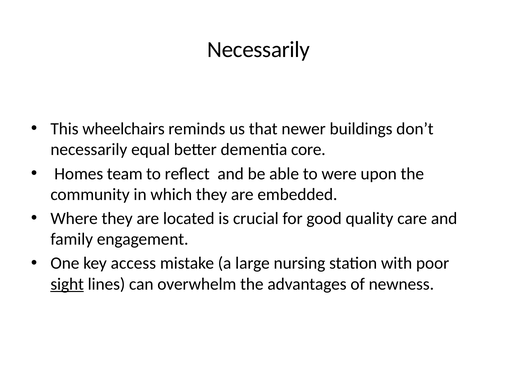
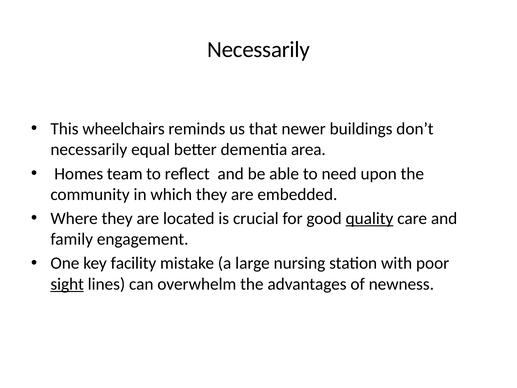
core: core -> area (308, 149)
were: were -> need (339, 174)
quality underline: none -> present (369, 218)
access: access -> facility (133, 263)
